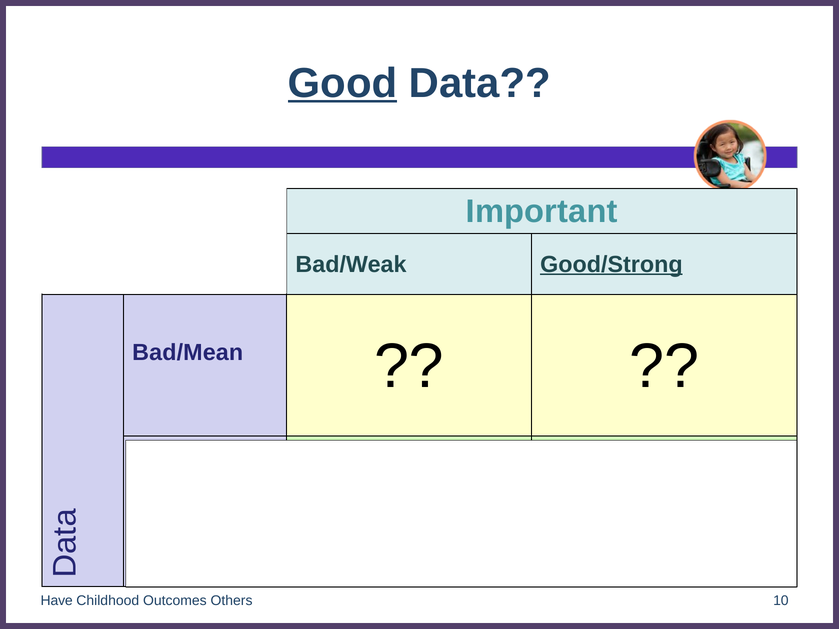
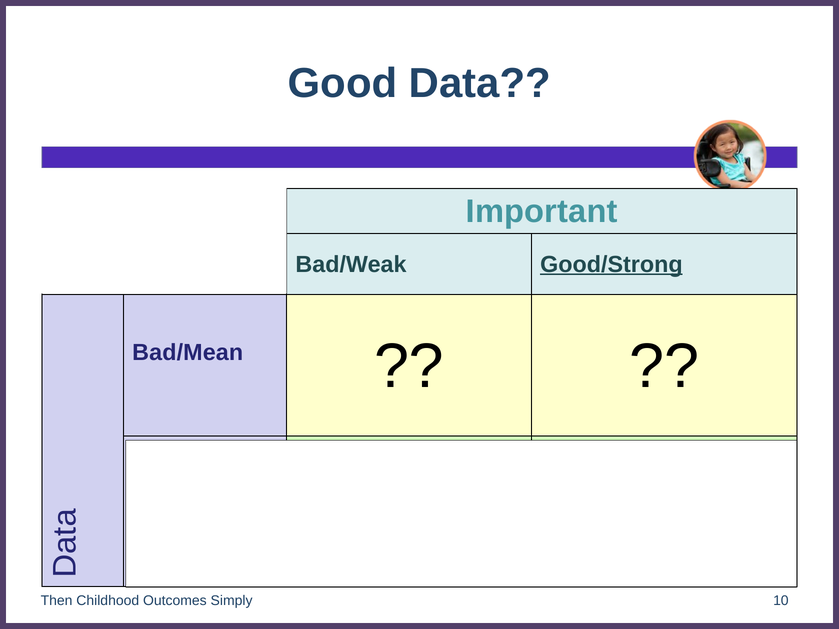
Good underline: present -> none (343, 83)
Have: Have -> Then (57, 601)
Others: Others -> Simply (232, 601)
